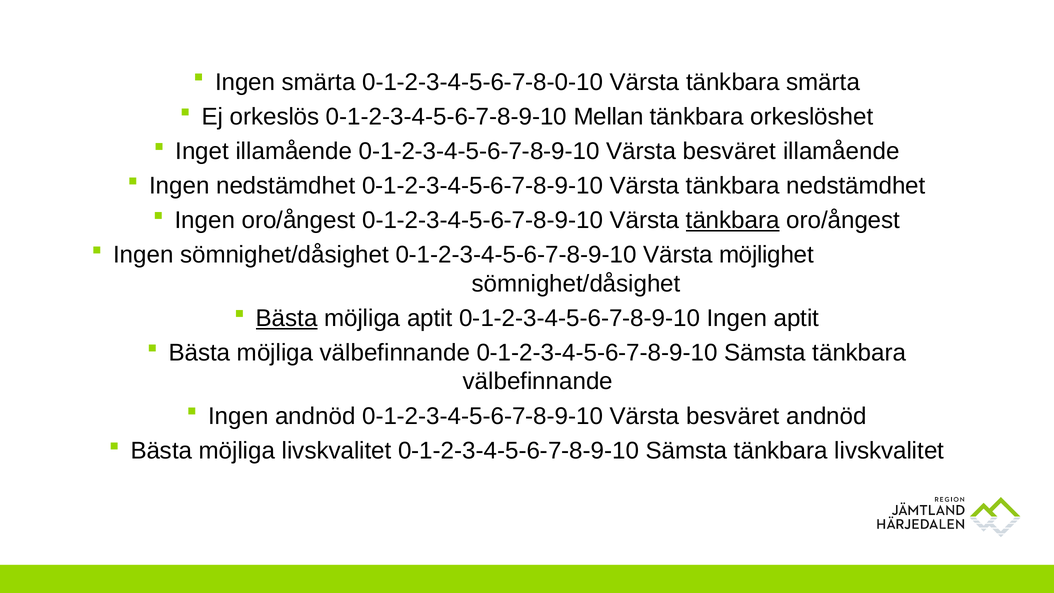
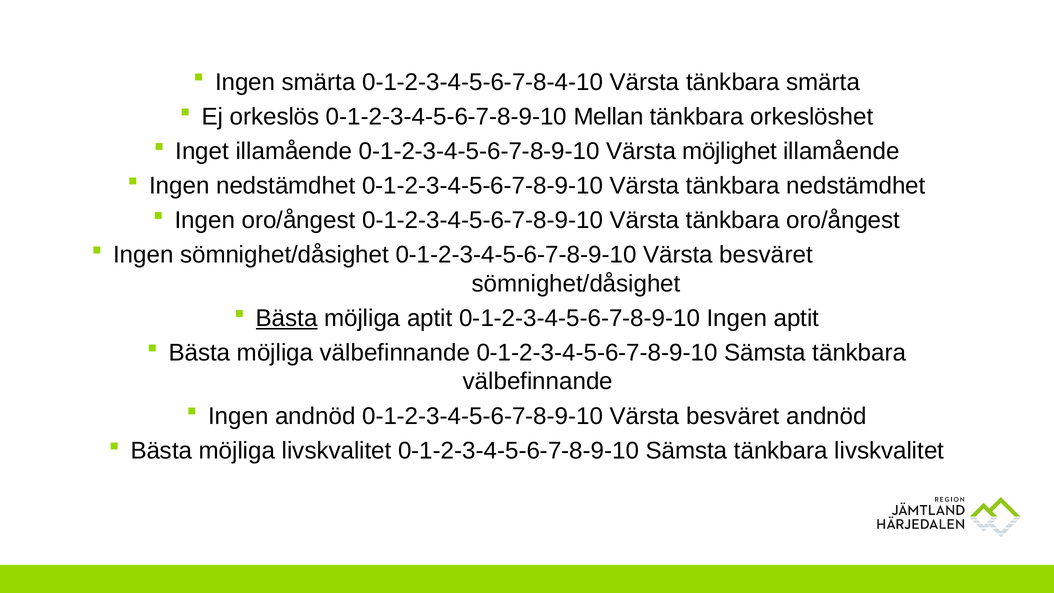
0-1-2-3-4-5-6-7-8-0-10: 0-1-2-3-4-5-6-7-8-0-10 -> 0-1-2-3-4-5-6-7-8-4-10 (483, 82)
illamående 0-1-2-3-4-5-6-7-8-9-10 Värsta besväret: besväret -> möjlighet (730, 151)
tänkbara underline: present -> none (733, 220)
sömnighet/dåsighet 0-1-2-3-4-5-6-7-8-9-10 Värsta möjlighet: möjlighet -> besväret (766, 255)
